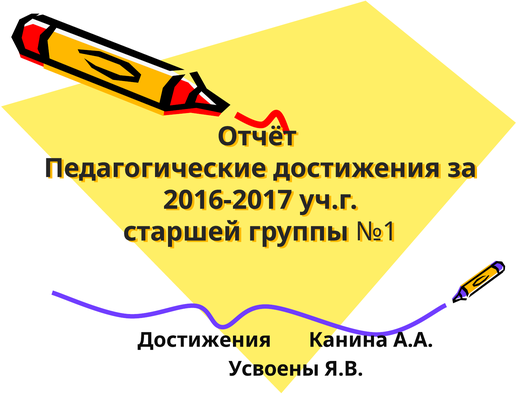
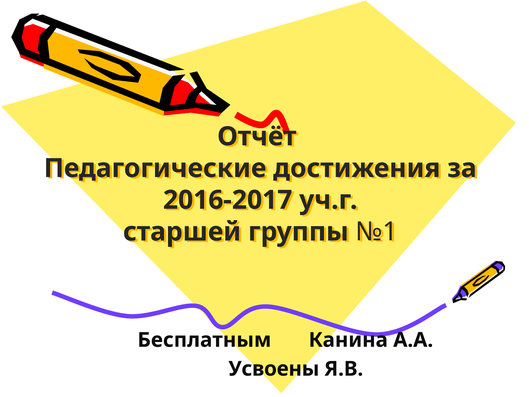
Достижения: Достижения -> Бесплатным (204, 340)
